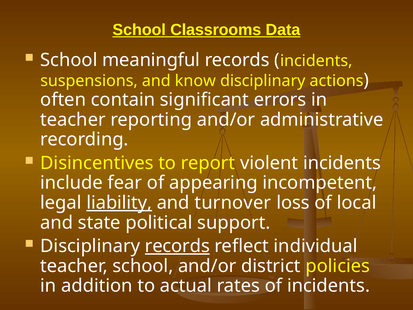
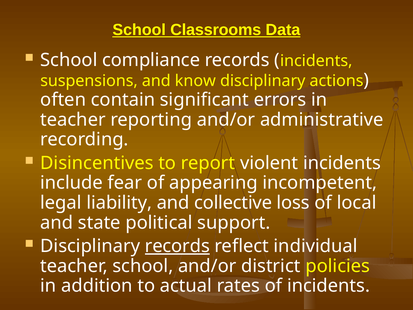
meaningful: meaningful -> compliance (151, 60)
liability underline: present -> none (119, 203)
turnover: turnover -> collective (233, 203)
